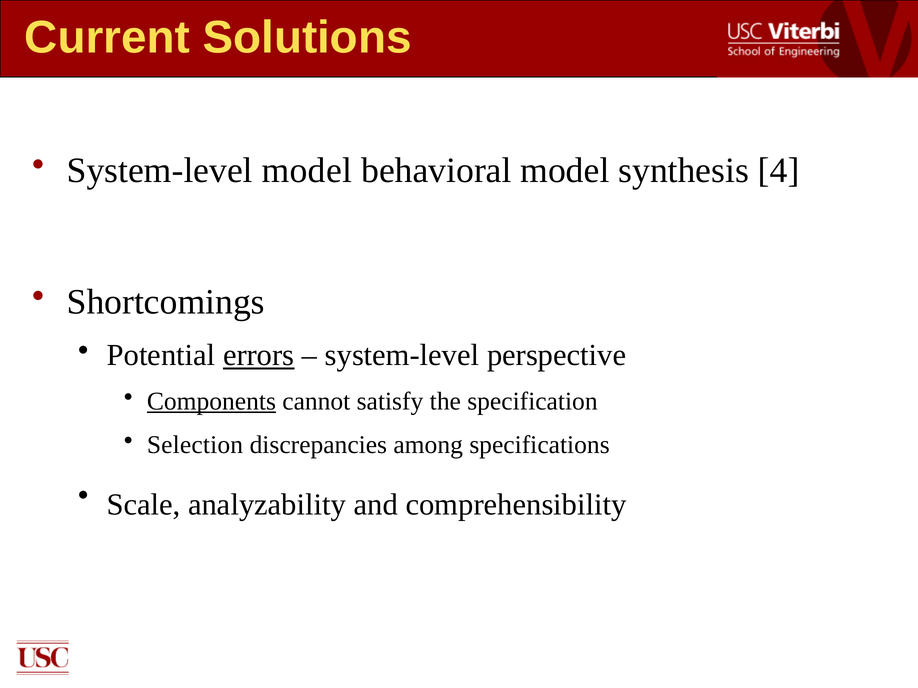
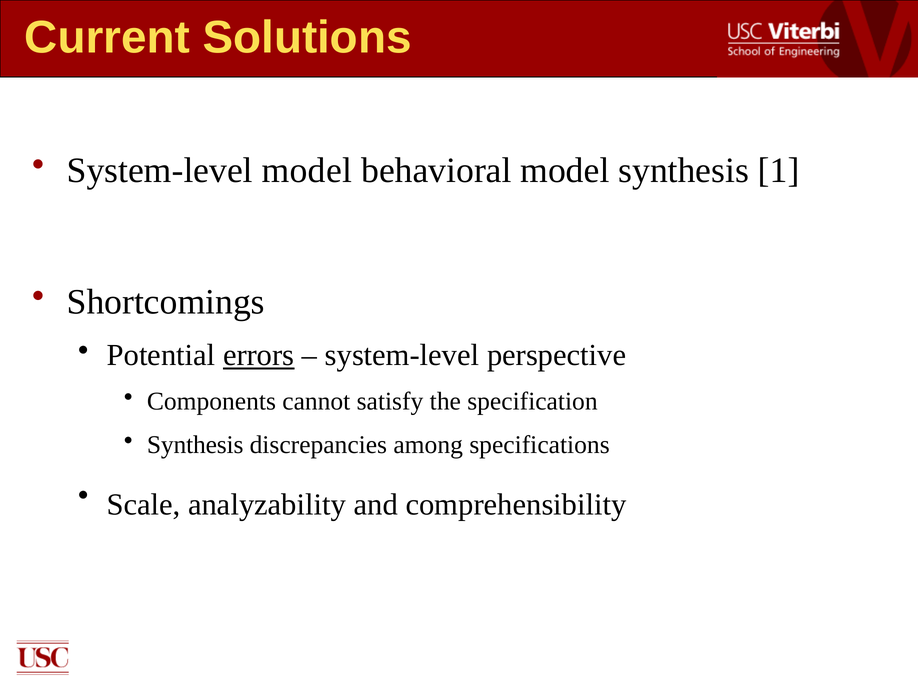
4: 4 -> 1 (779, 171)
Components underline: present -> none (211, 402)
Selection: Selection -> Synthesis (195, 445)
